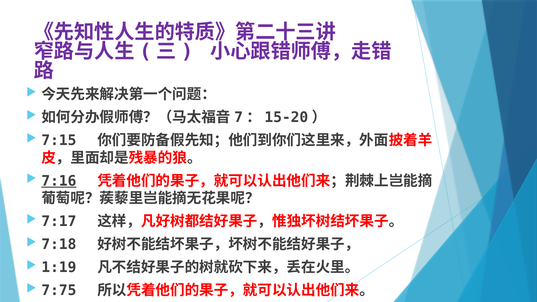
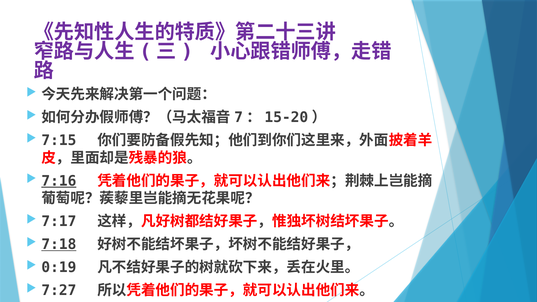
7:18 underline: none -> present (59, 244)
1:19: 1:19 -> 0:19 (59, 268)
7:75: 7:75 -> 7:27 (59, 291)
